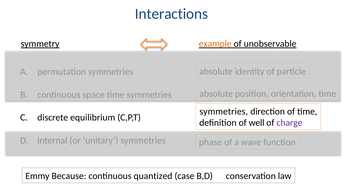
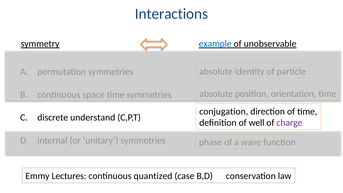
example colour: orange -> blue (215, 44)
symmetries: symmetries -> conjugation (224, 111)
equilibrium: equilibrium -> understand (93, 117)
Because: Because -> Lectures (69, 176)
